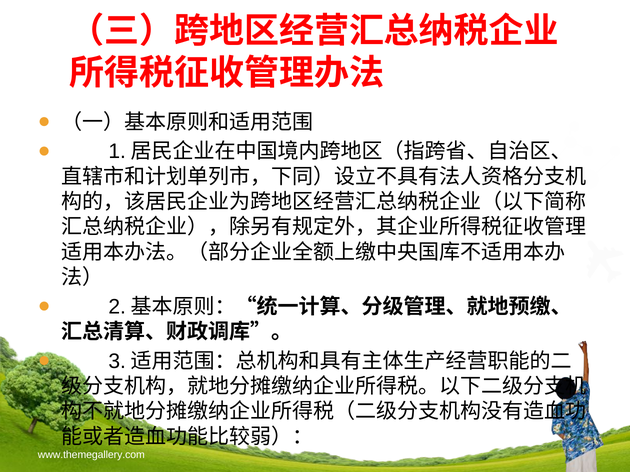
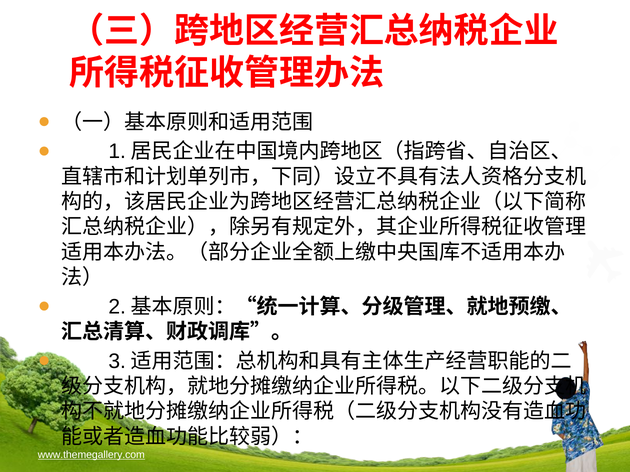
www.themegallery.com underline: none -> present (91, 455)
